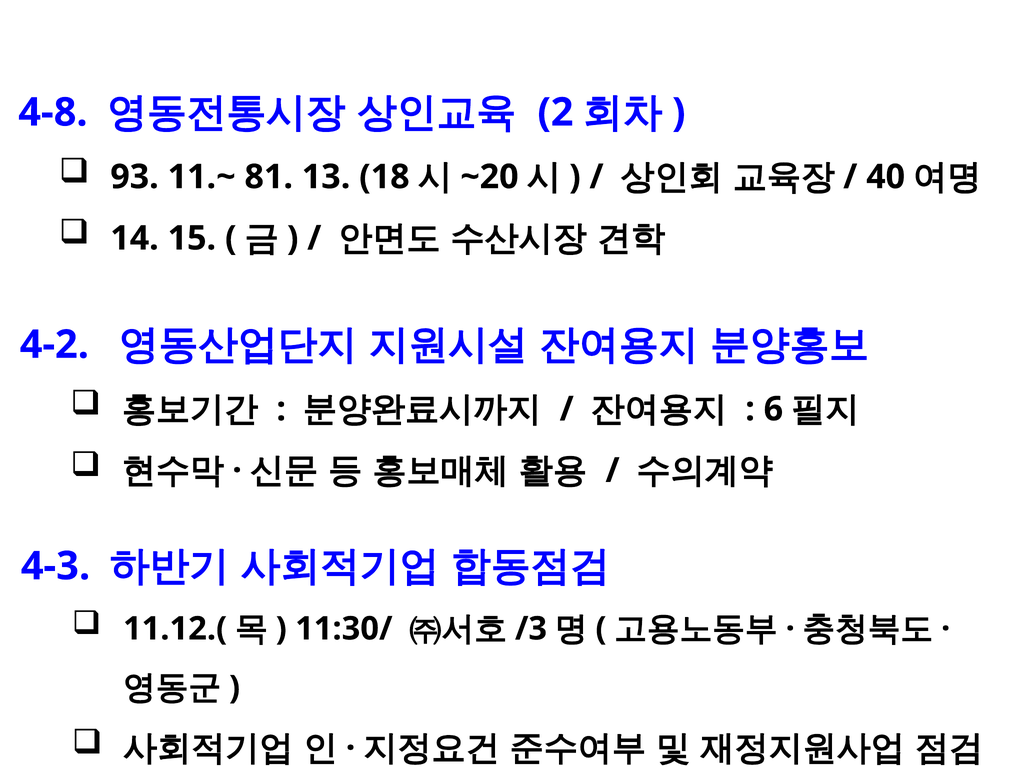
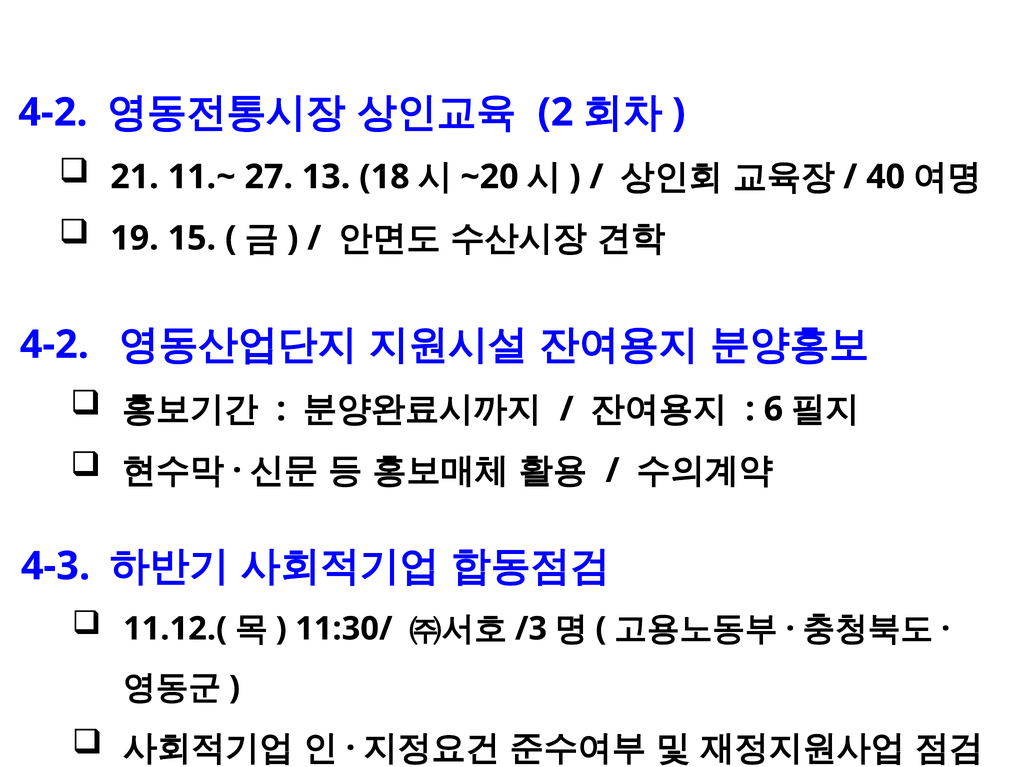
4-8: 4-8 -> 4-2 (53, 112)
93: 93 -> 21 (135, 177)
81: 81 -> 27 (269, 177)
14: 14 -> 19 (135, 238)
